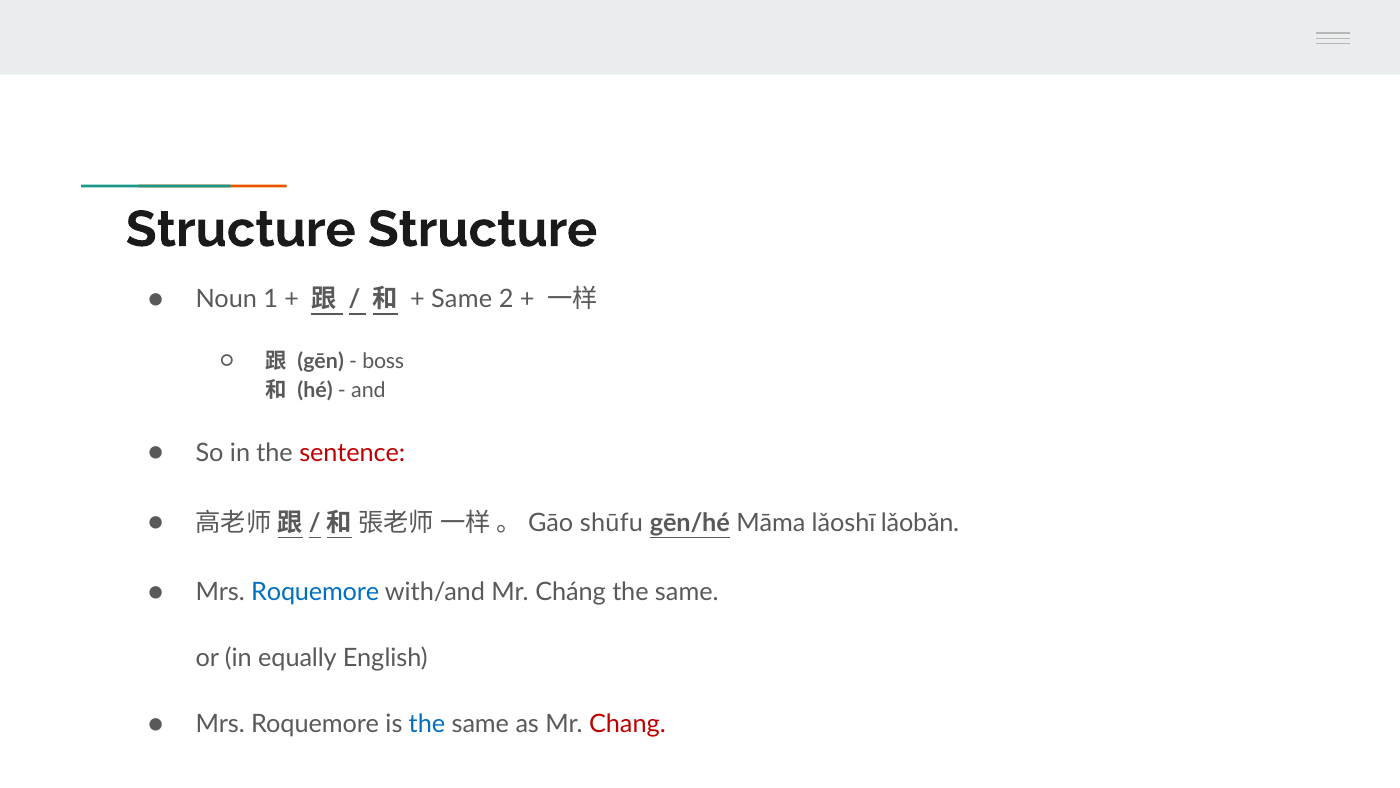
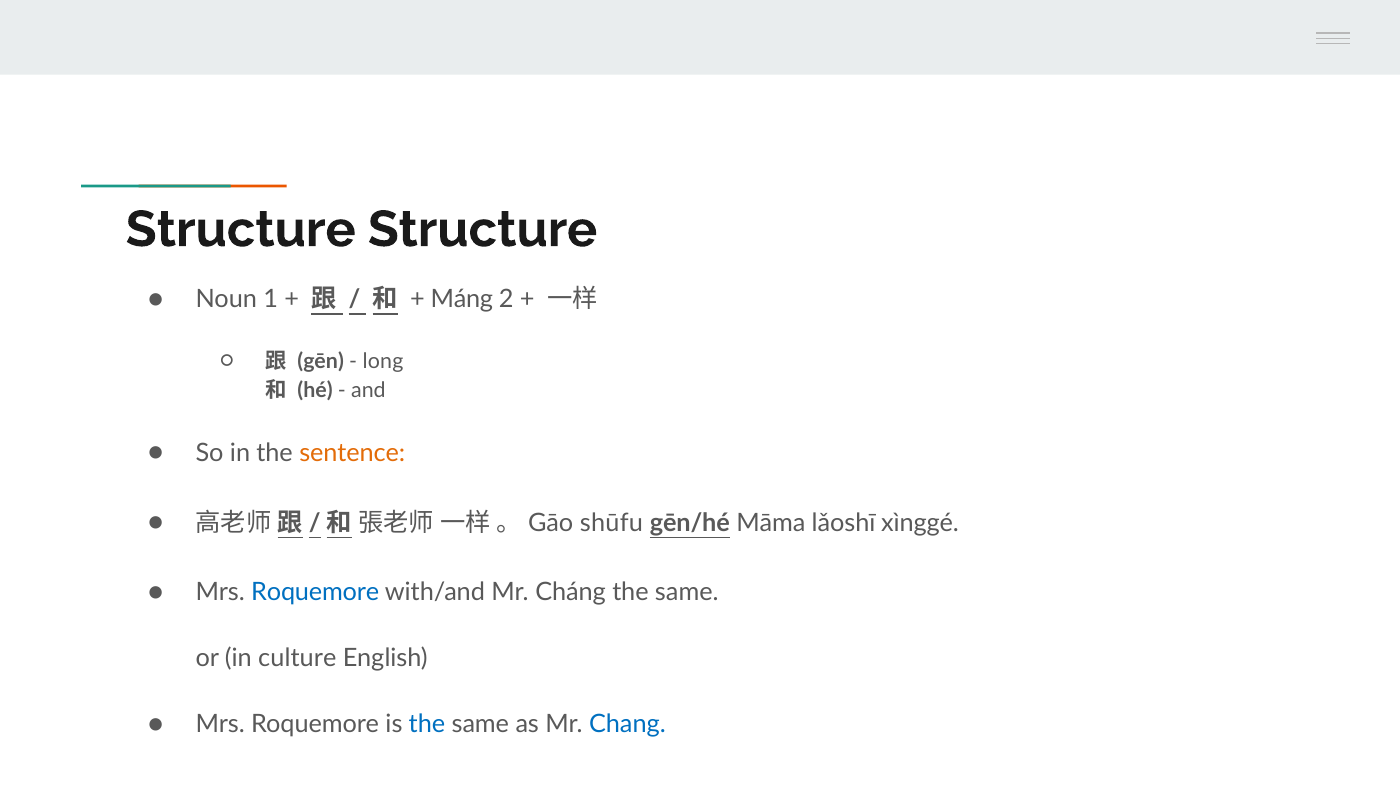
Same: Same -> Máng (462, 299)
boss: boss -> long (383, 361)
sentence colour: red -> orange (352, 453)
lǎobǎn: lǎobǎn -> xìnggé (920, 522)
equally: equally -> culture (297, 658)
Chang colour: red -> blue (627, 724)
